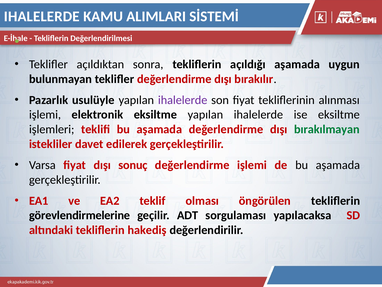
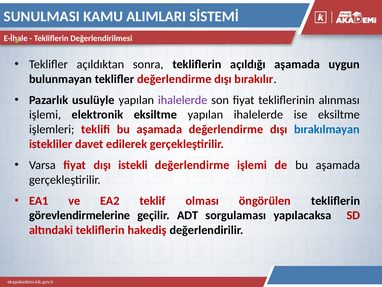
IHALELERDE: IHALELERDE -> SUNULMASI (42, 16)
bırakılmayan colour: green -> blue (327, 129)
sonuç: sonuç -> istekli (133, 165)
